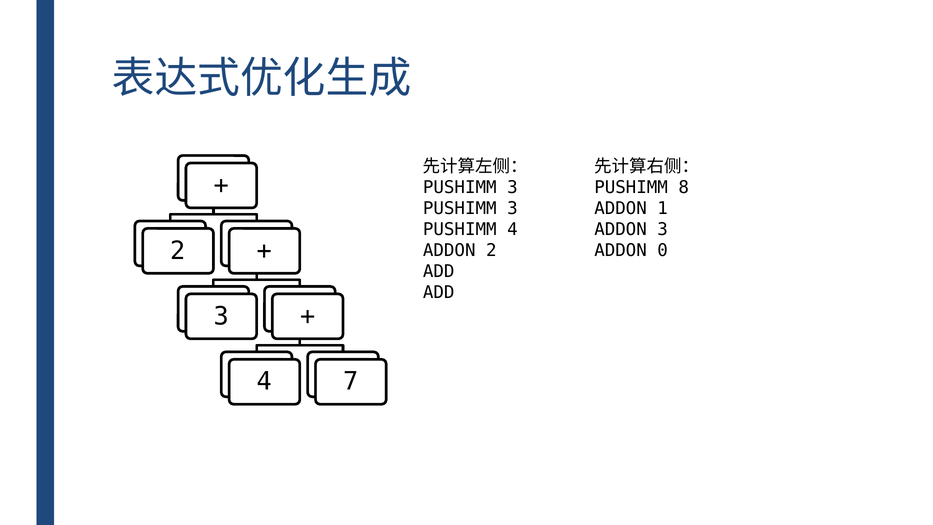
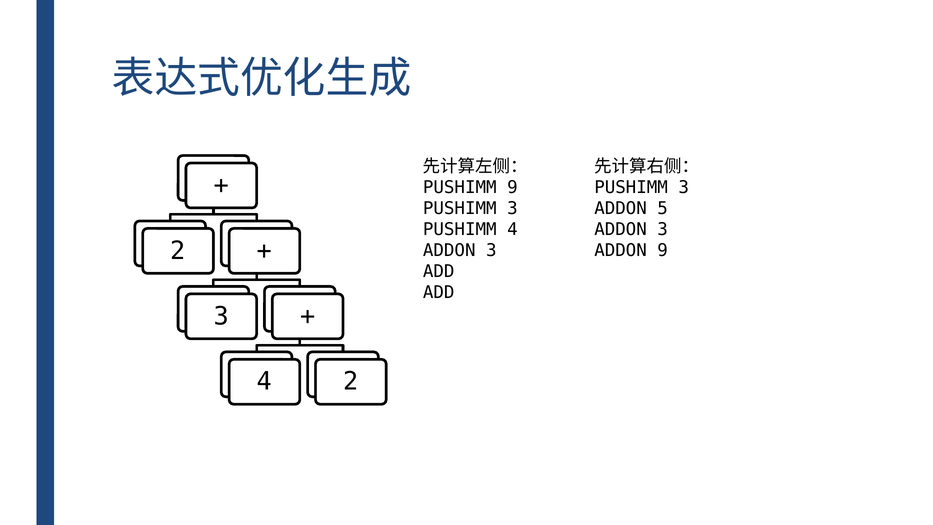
3: 3 -> 9 (512, 187)
8: 8 -> 3 (684, 187)
1: 1 -> 5 (663, 208)
2: 2 -> 3 (491, 250)
ADDON 0: 0 -> 9 (663, 250)
4 7: 7 -> 2 (351, 381)
